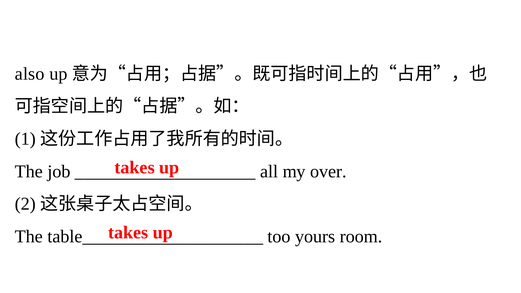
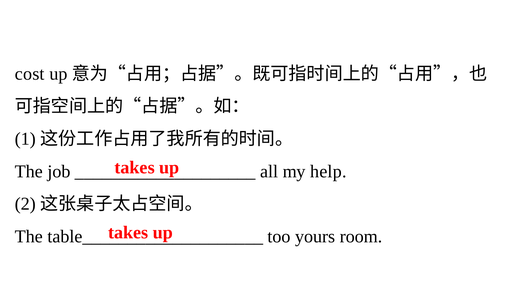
also: also -> cost (30, 74)
over: over -> help (328, 171)
